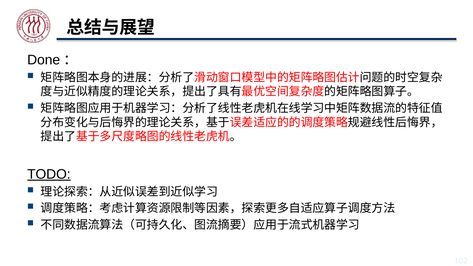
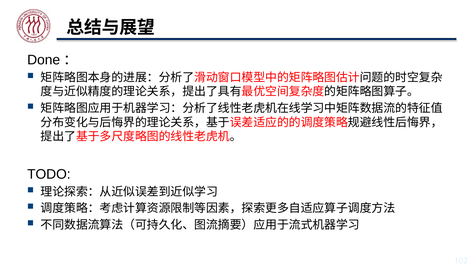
TODO underline: present -> none (49, 174)
